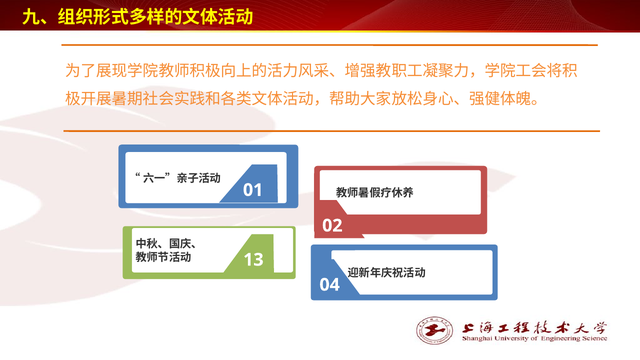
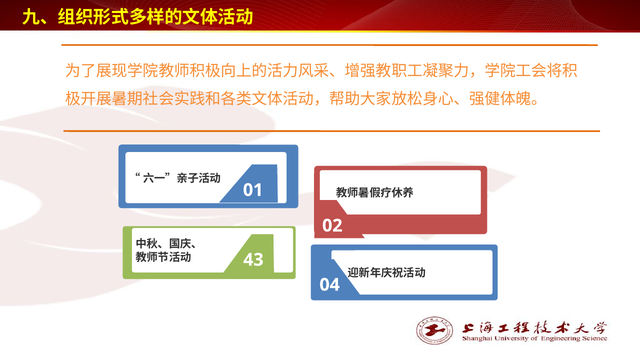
13: 13 -> 43 (253, 260)
